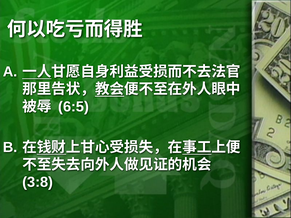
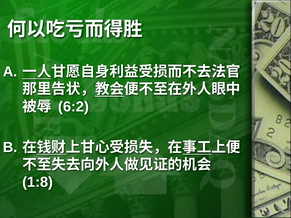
6:5: 6:5 -> 6:2 (74, 107)
3:8: 3:8 -> 1:8 (38, 182)
